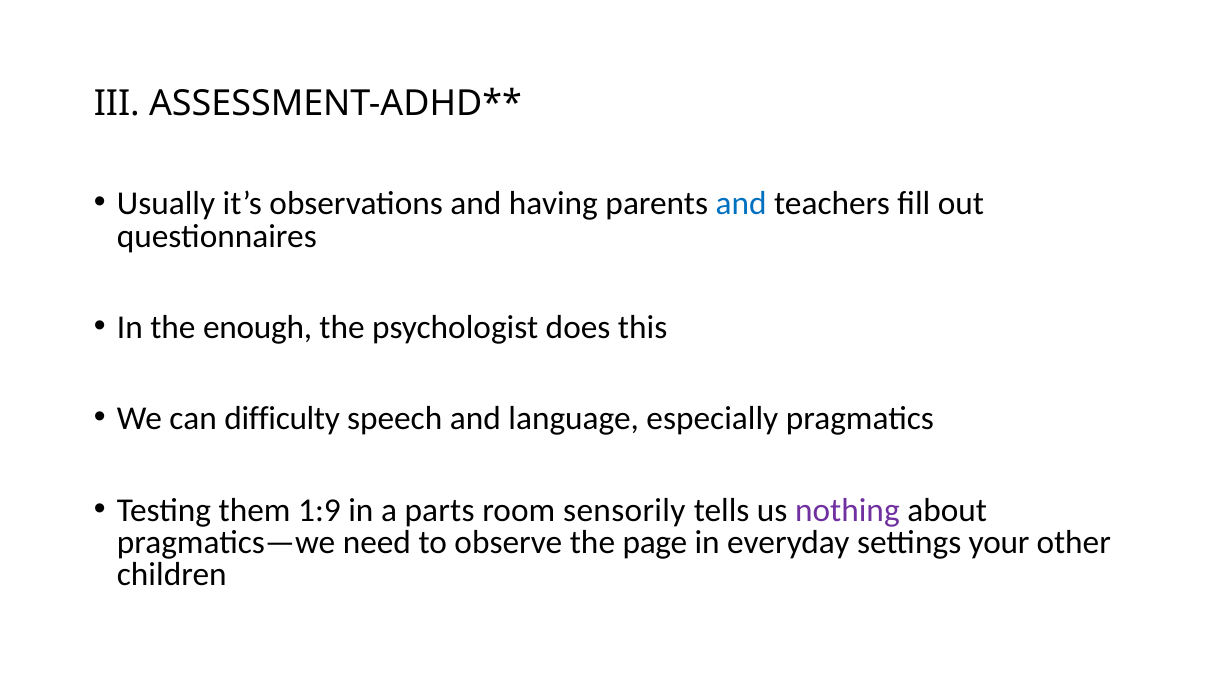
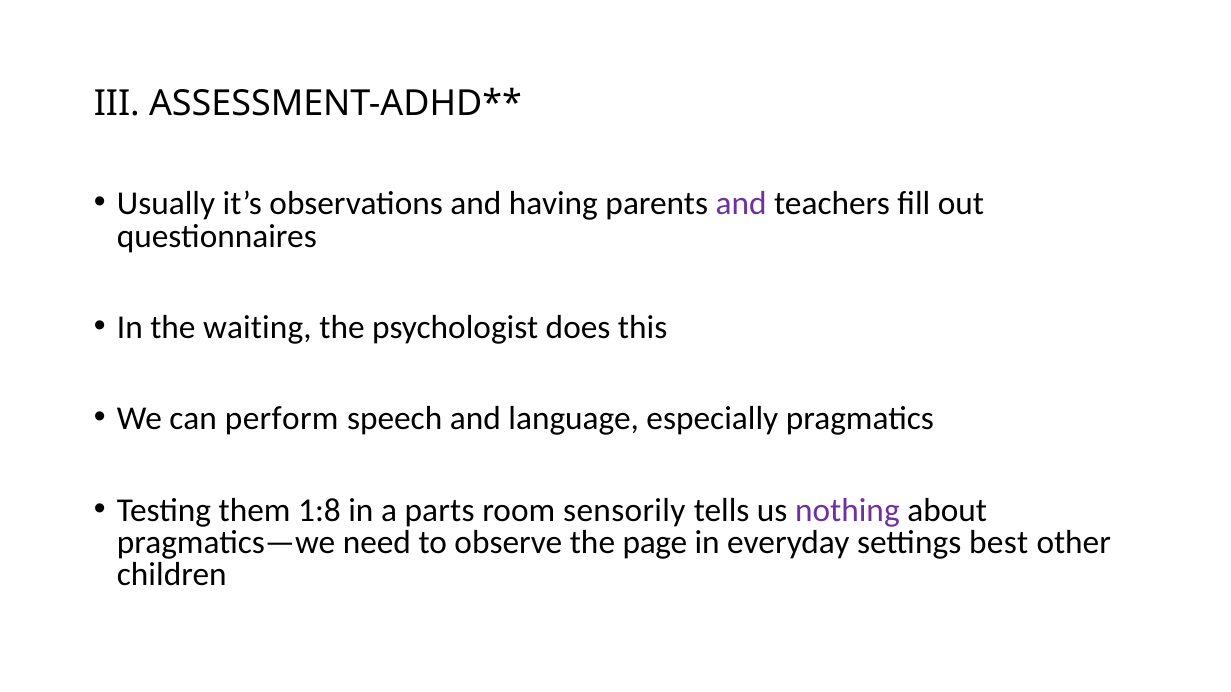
and colour: blue -> purple (741, 204)
enough: enough -> waiting (257, 328)
difficulty: difficulty -> perform (282, 419)
1:9: 1:9 -> 1:8 (319, 510)
your: your -> best (999, 543)
